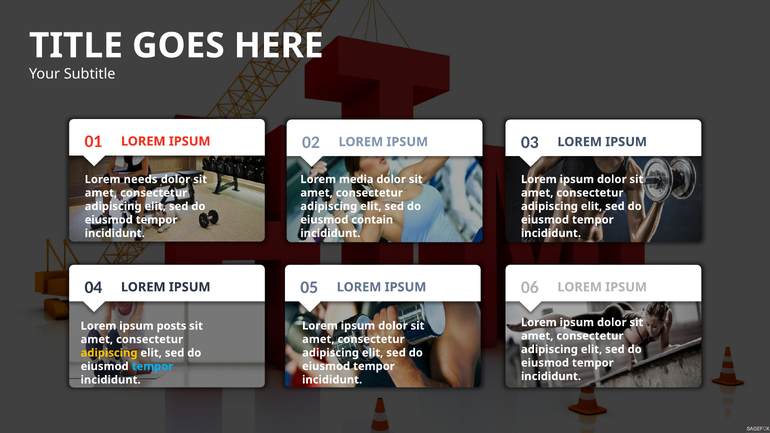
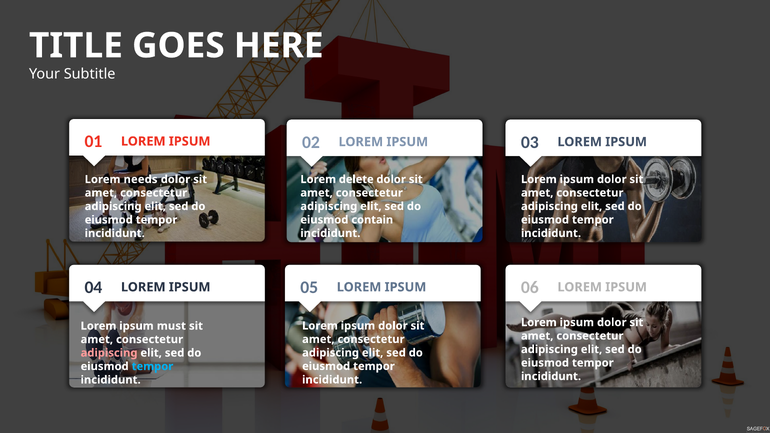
media: media -> delete (356, 179)
posts: posts -> must (171, 326)
adipiscing colour: yellow -> pink (109, 353)
